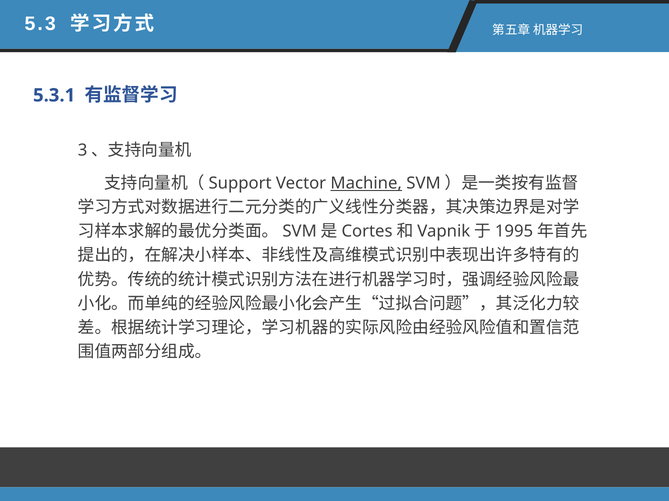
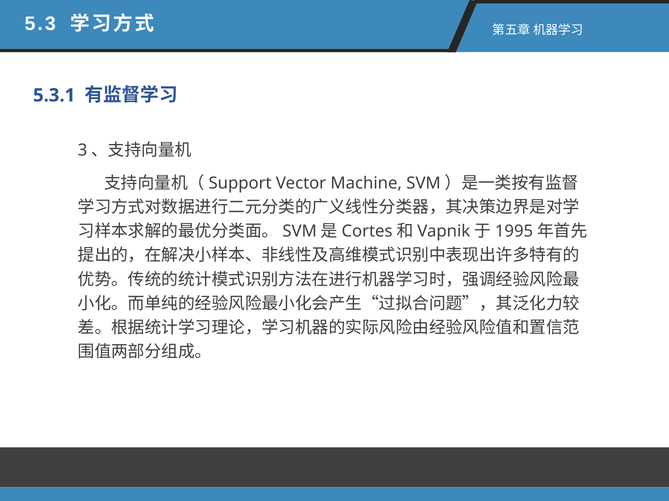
Machine underline: present -> none (366, 184)
